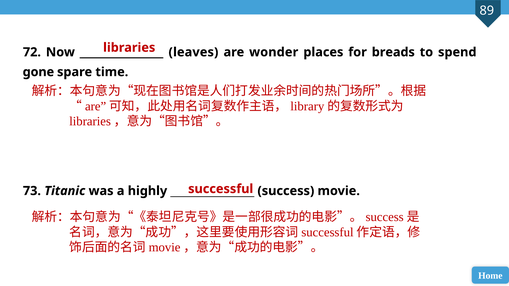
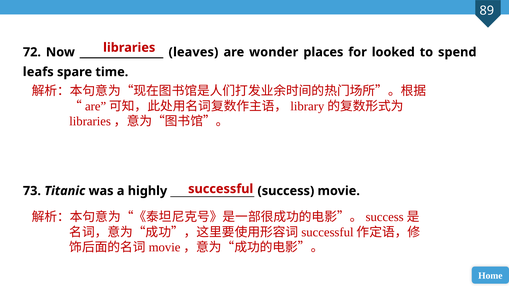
breads: breads -> looked (393, 52)
gone: gone -> leafs (38, 72)
